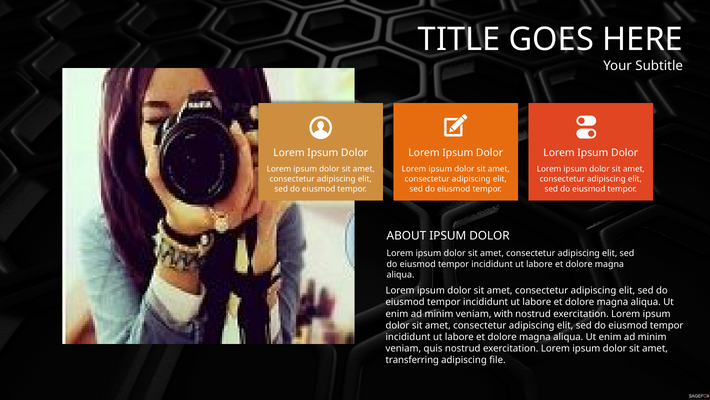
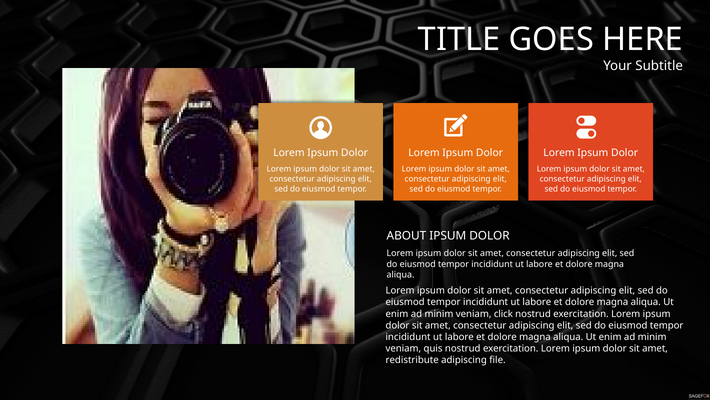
with: with -> click (503, 313)
transferring: transferring -> redistribute (412, 360)
